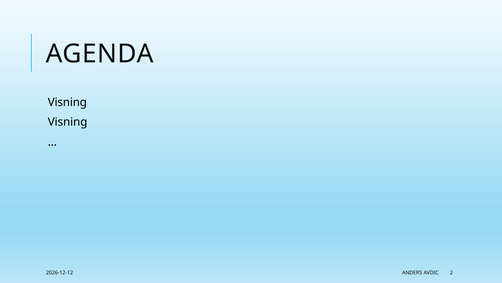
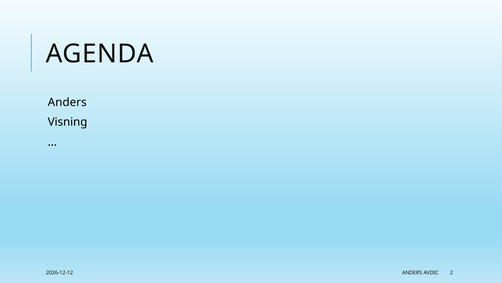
Visning: Visning -> Anders (67, 102)
